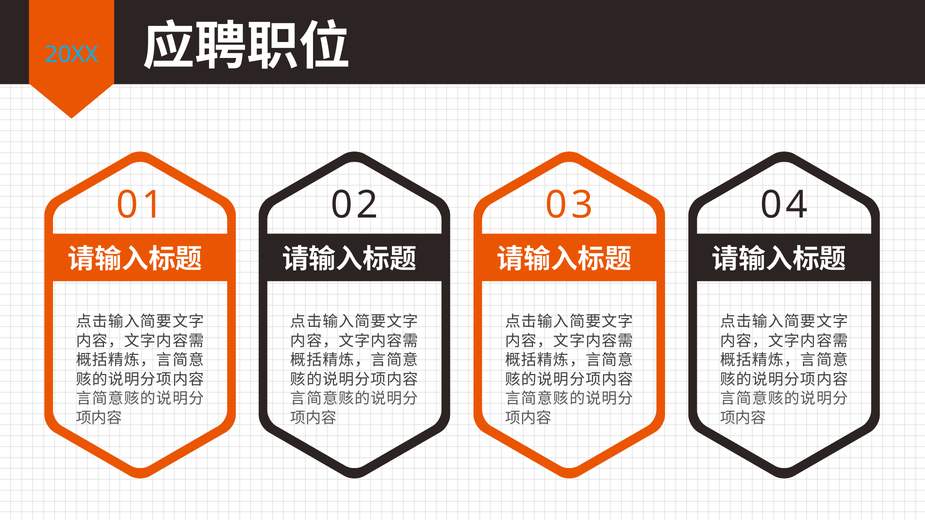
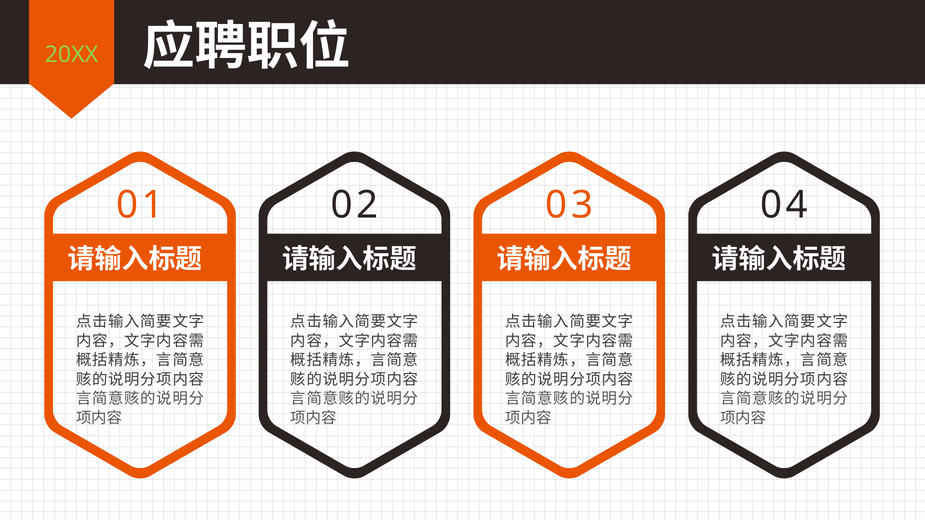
20XX colour: light blue -> light green (71, 55)
